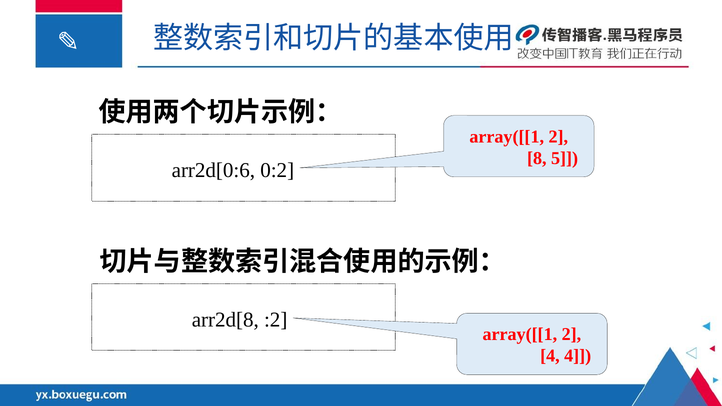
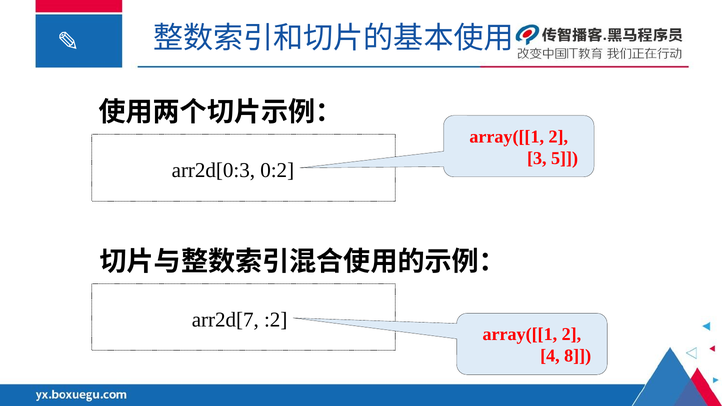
8: 8 -> 3 (537, 158)
arr2d[0:6: arr2d[0:6 -> arr2d[0:3 (213, 171)
arr2d[8: arr2d[8 -> arr2d[7 (225, 320)
4 4: 4 -> 8 (578, 356)
